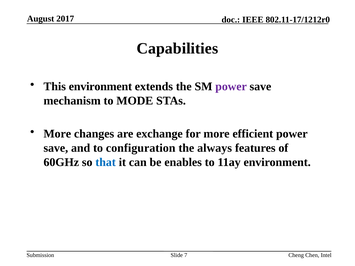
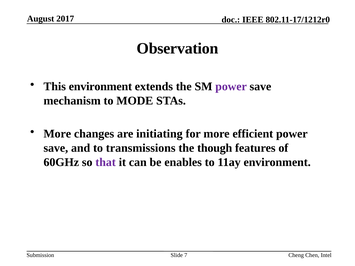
Capabilities: Capabilities -> Observation (178, 48)
exchange: exchange -> initiating (159, 134)
configuration: configuration -> transmissions (141, 148)
always: always -> though (215, 148)
that colour: blue -> purple (106, 162)
